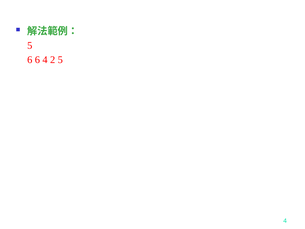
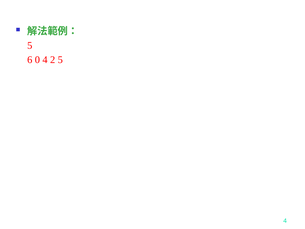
6 6: 6 -> 0 (37, 60)
